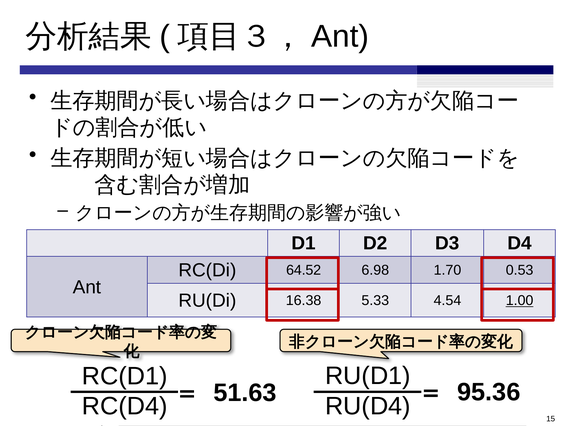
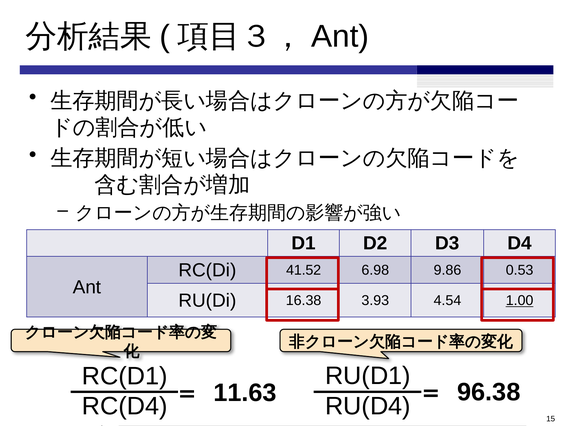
64.52: 64.52 -> 41.52 (304, 271)
1.70: 1.70 -> 9.86 (447, 271)
5.33: 5.33 -> 3.93 (375, 301)
51.63: 51.63 -> 11.63 (245, 394)
95.36: 95.36 -> 96.38 (489, 393)
